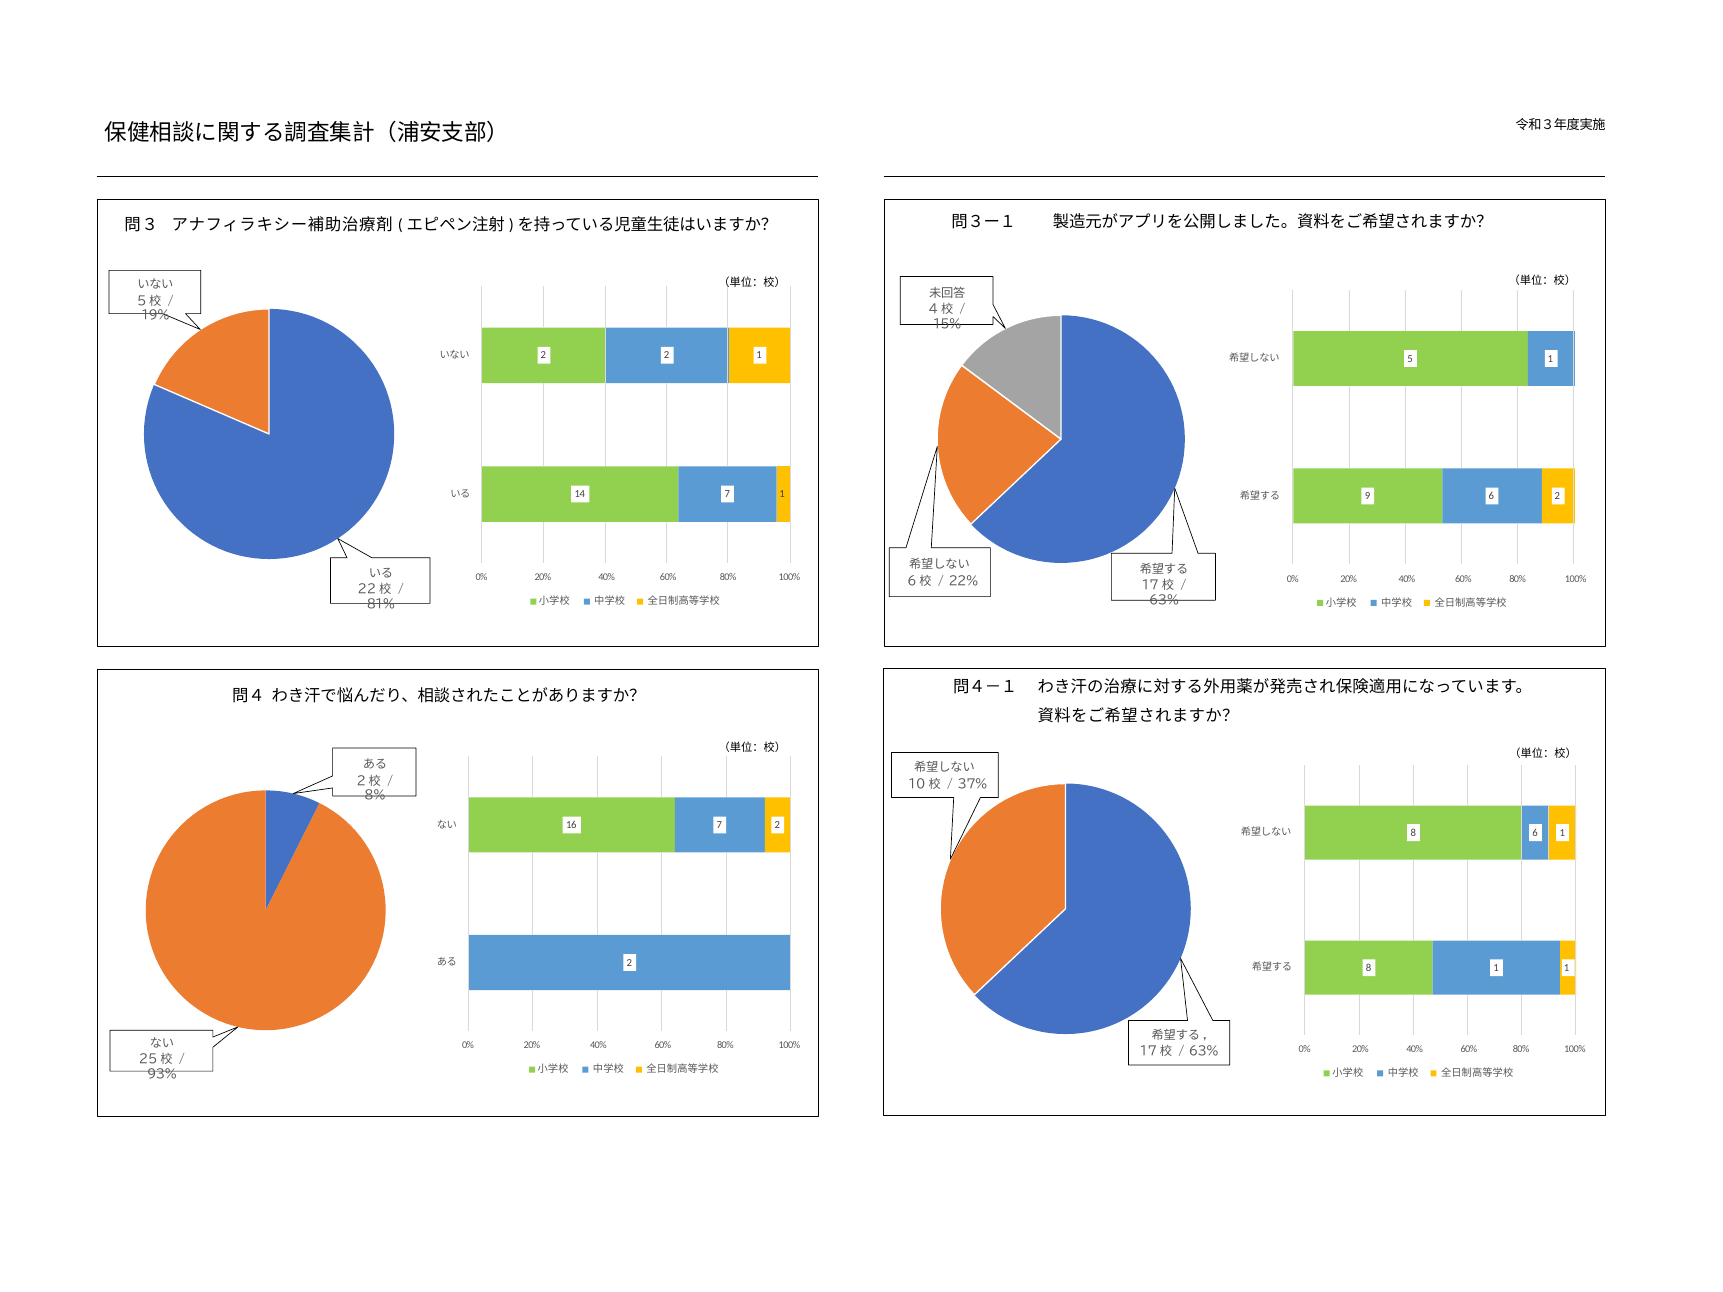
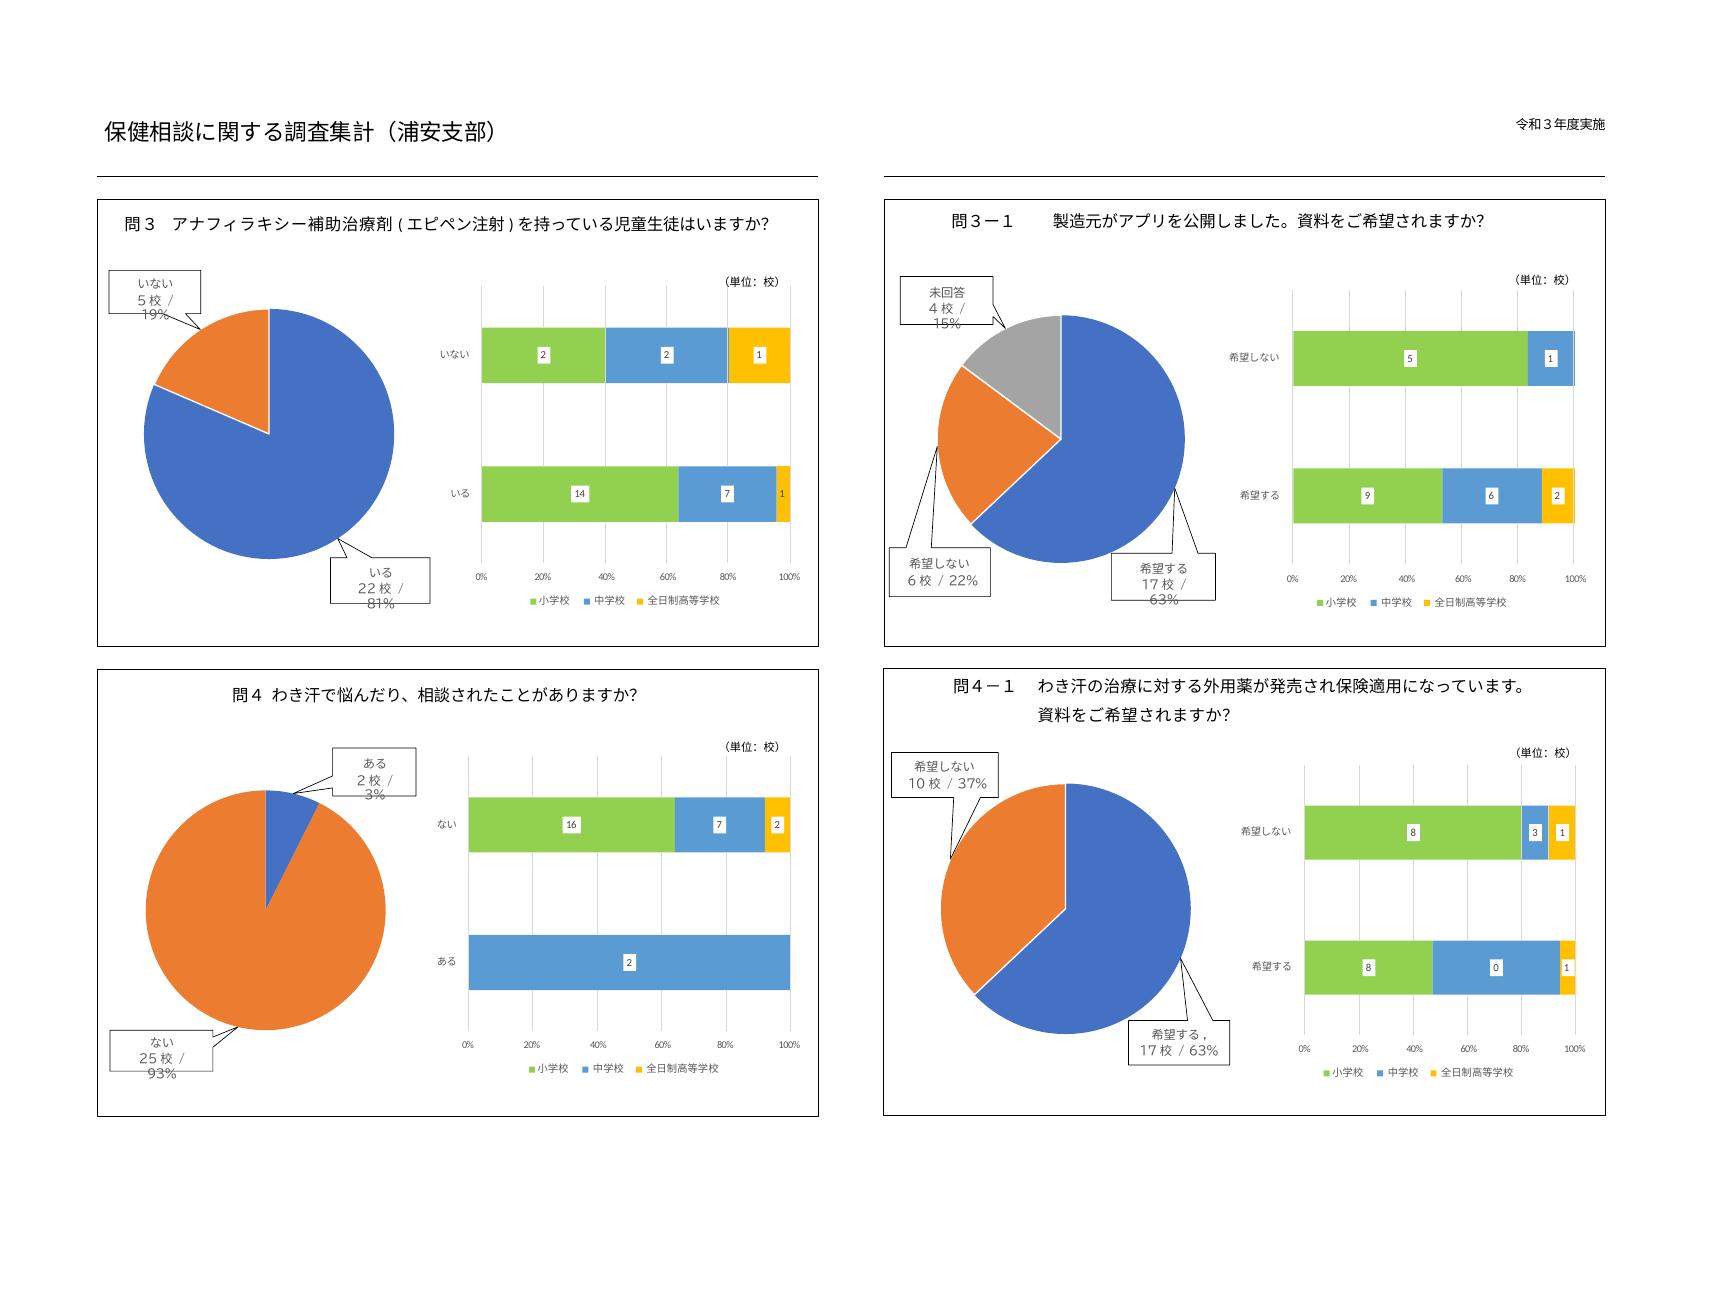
8%: 8% -> 3% (375, 796)
8 6: 6 -> 3 (1535, 833)
8 1: 1 -> 0 (1496, 968)
